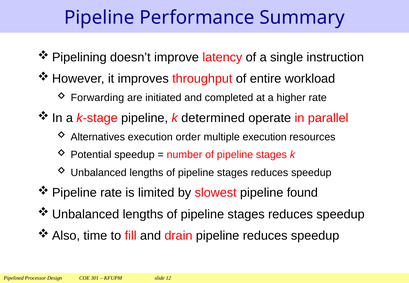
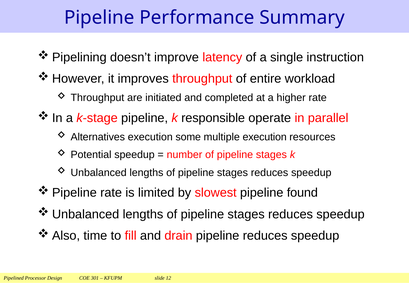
Forwarding: Forwarding -> Throughput (97, 98)
determined: determined -> responsible (213, 118)
order: order -> some (188, 137)
